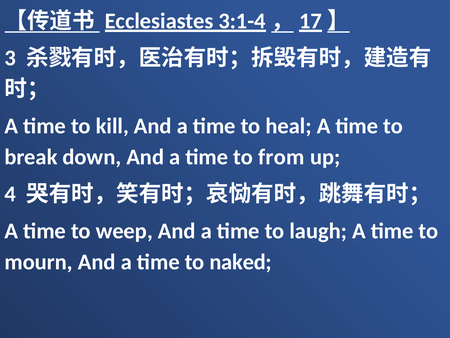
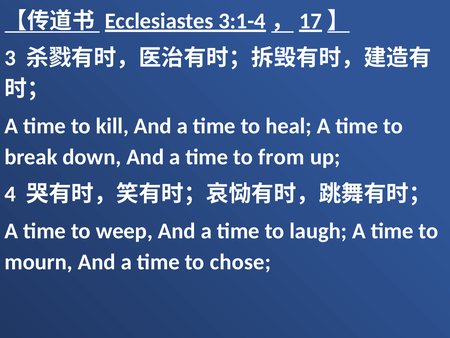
naked: naked -> chose (240, 262)
